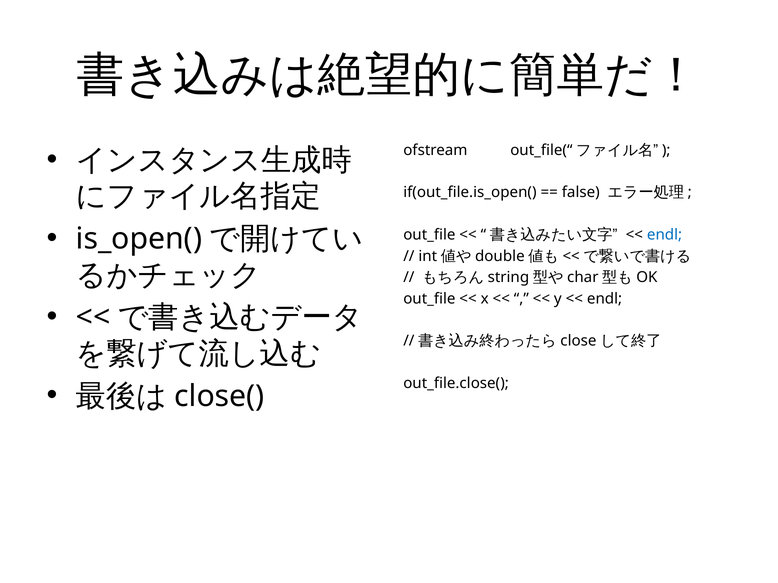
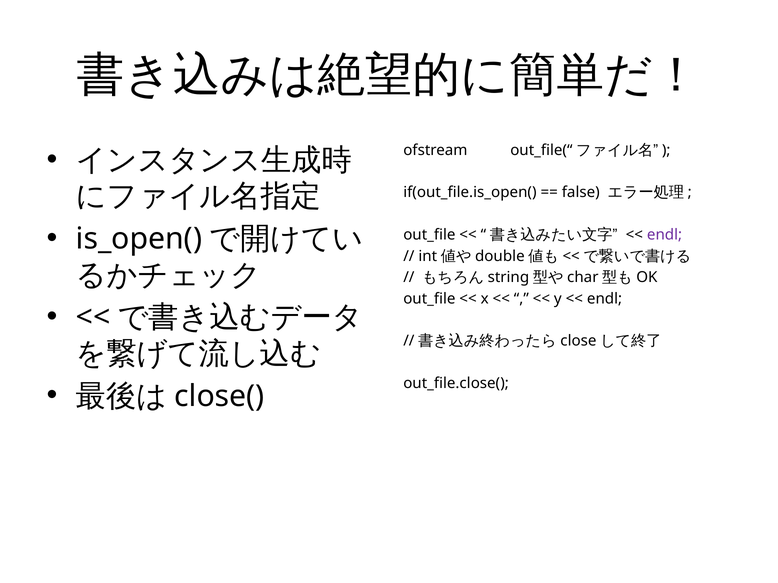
endl colour: blue -> purple (665, 235)
